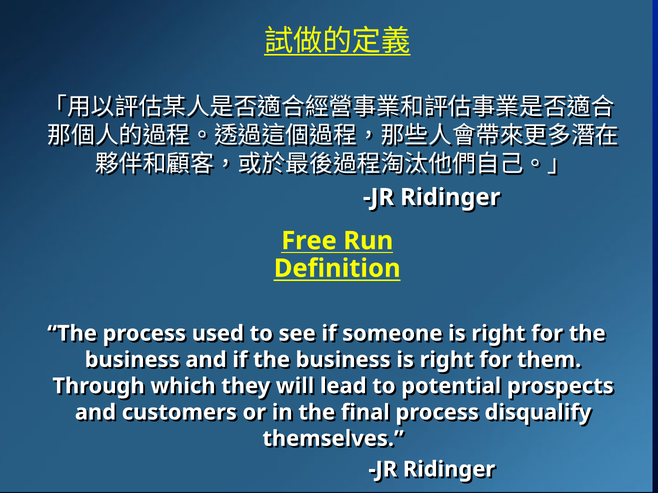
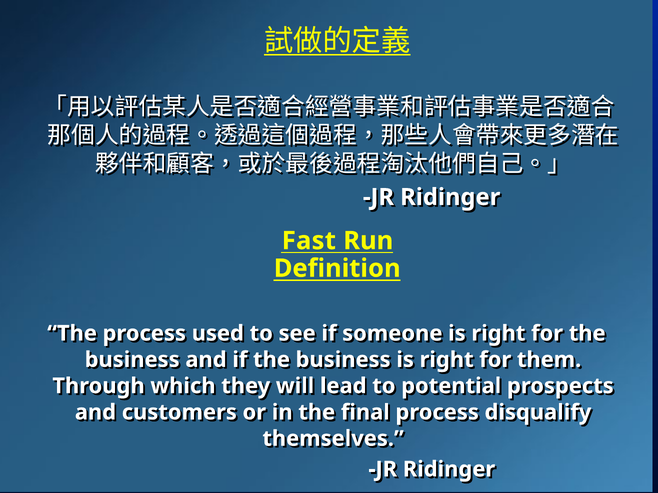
Free: Free -> Fast (309, 241)
